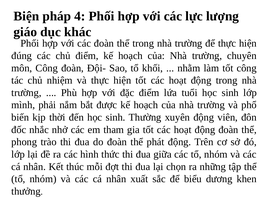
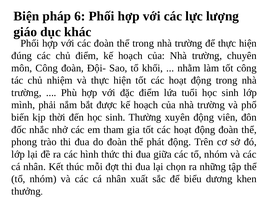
4: 4 -> 6 (80, 16)
